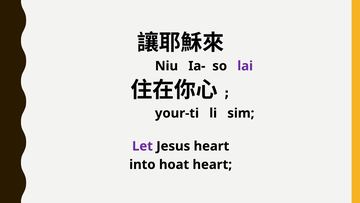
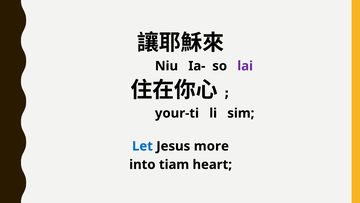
Let colour: purple -> blue (142, 146)
Jesus heart: heart -> more (211, 146)
hoat: hoat -> tiam (174, 164)
